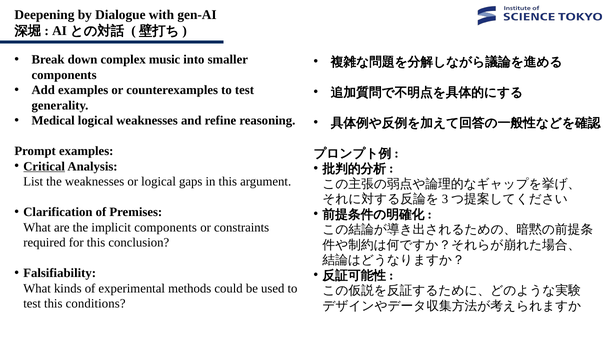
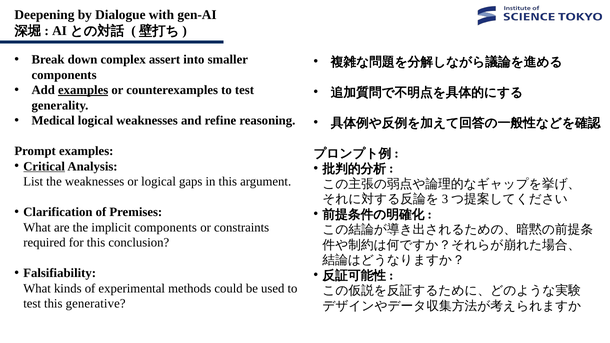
music: music -> assert (165, 60)
examples underline: none -> present (83, 90)
conditions: conditions -> generative (96, 304)
